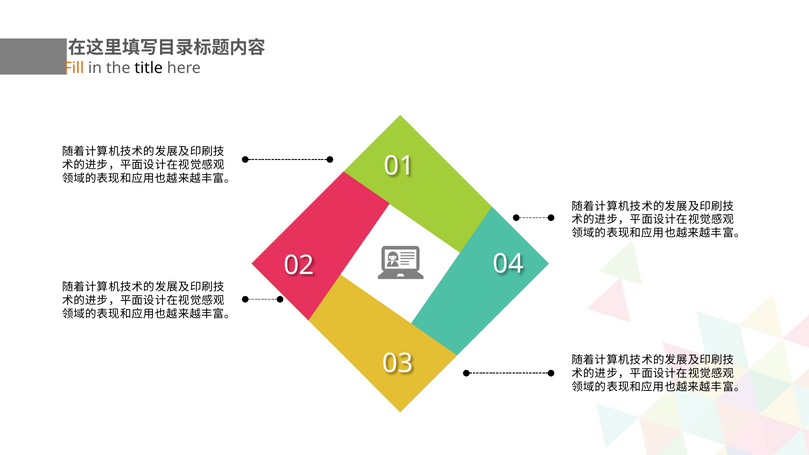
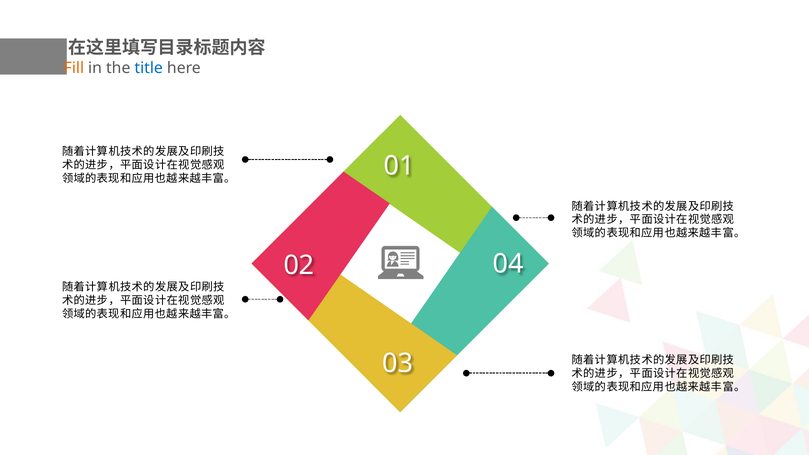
title colour: black -> blue (149, 68)
